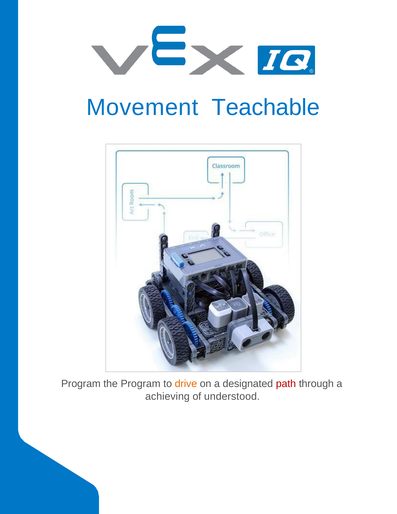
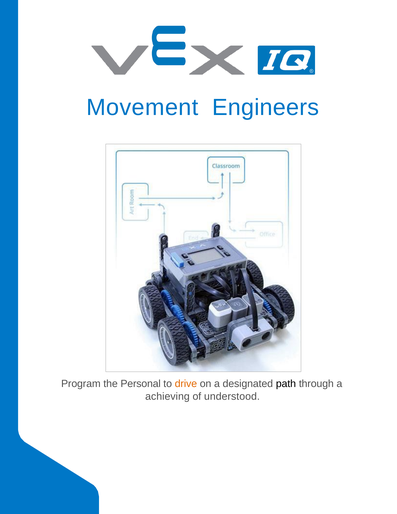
Teachable: Teachable -> Engineers (266, 107)
the Program: Program -> Personal (141, 383)
path colour: red -> black (286, 383)
